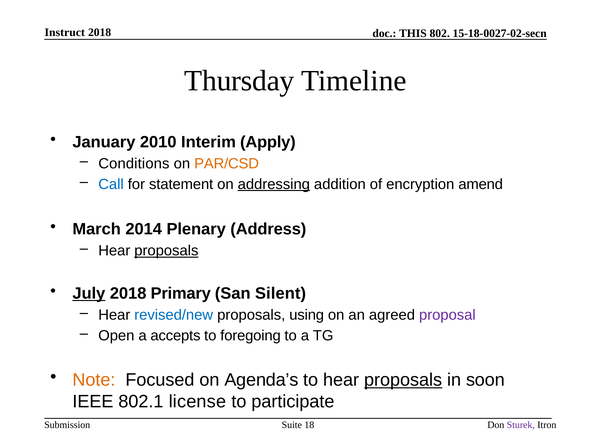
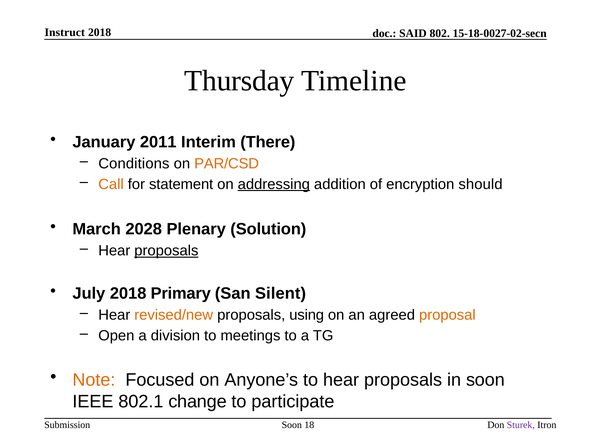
THIS: THIS -> SAID (413, 33)
2010: 2010 -> 2011 (158, 142)
Apply: Apply -> There (268, 142)
Call colour: blue -> orange (111, 184)
amend: amend -> should (481, 184)
2014: 2014 -> 2028 (144, 229)
Address: Address -> Solution (268, 229)
July underline: present -> none (89, 294)
revised/new colour: blue -> orange (174, 315)
proposal colour: purple -> orange (447, 315)
accepts: accepts -> division (175, 336)
foregoing: foregoing -> meetings (250, 336)
Agenda’s: Agenda’s -> Anyone’s (261, 380)
proposals underline: present -> none (403, 380)
license: license -> change (198, 402)
Suite: Suite -> Soon (292, 425)
